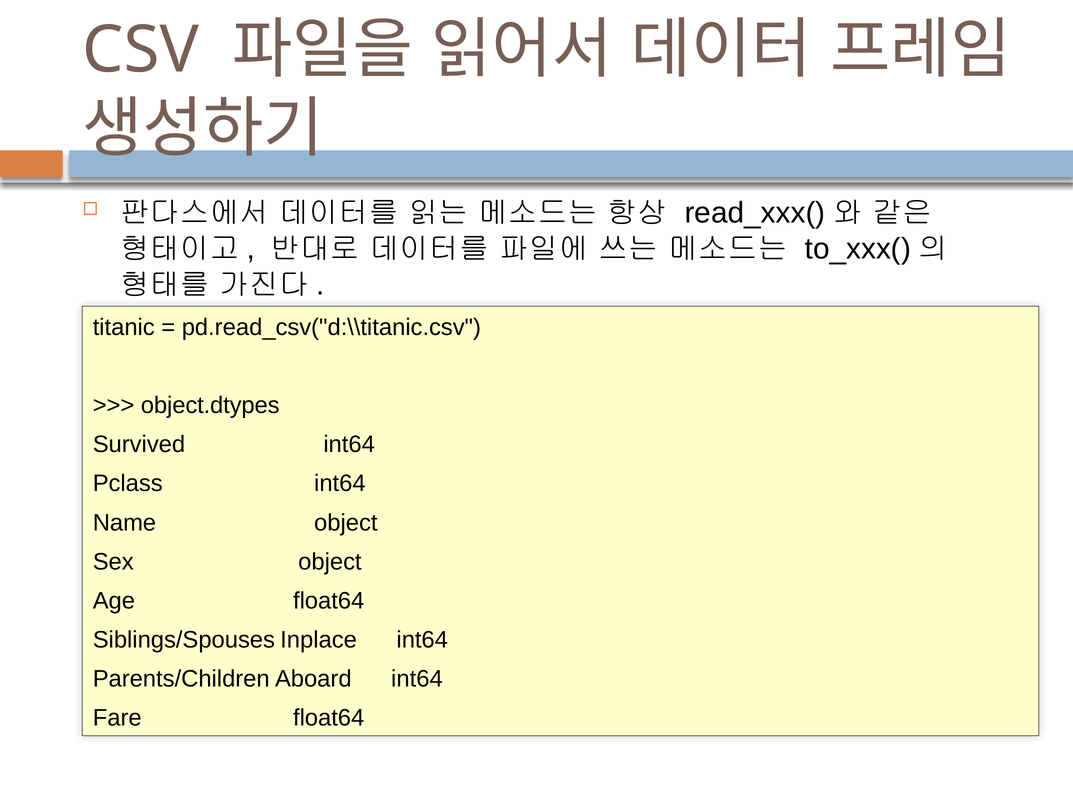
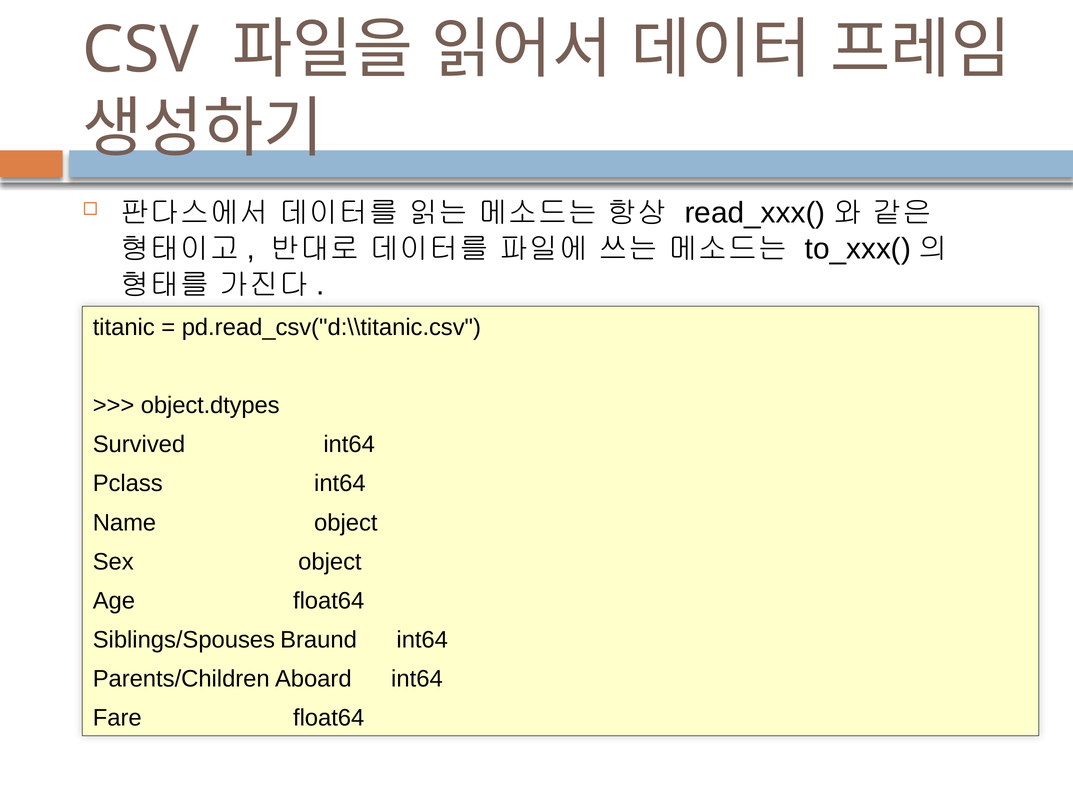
Inplace: Inplace -> Braund (319, 640)
